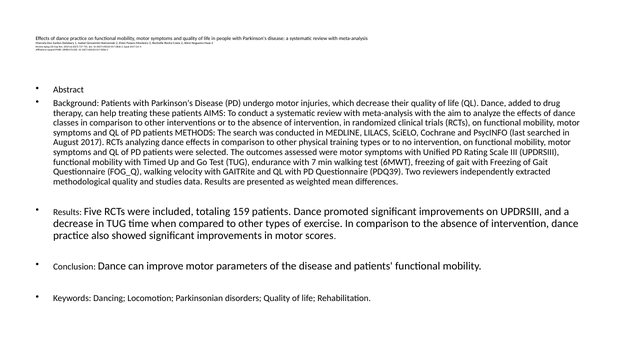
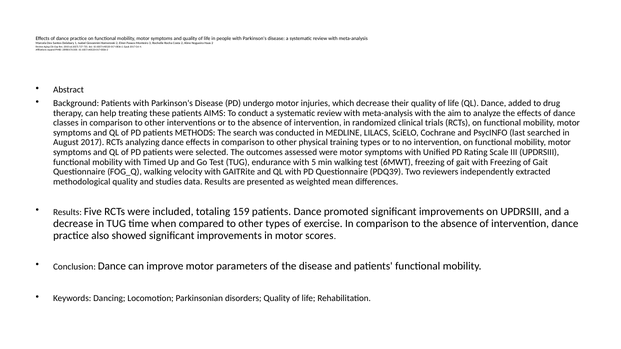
7: 7 -> 5 (314, 162)
